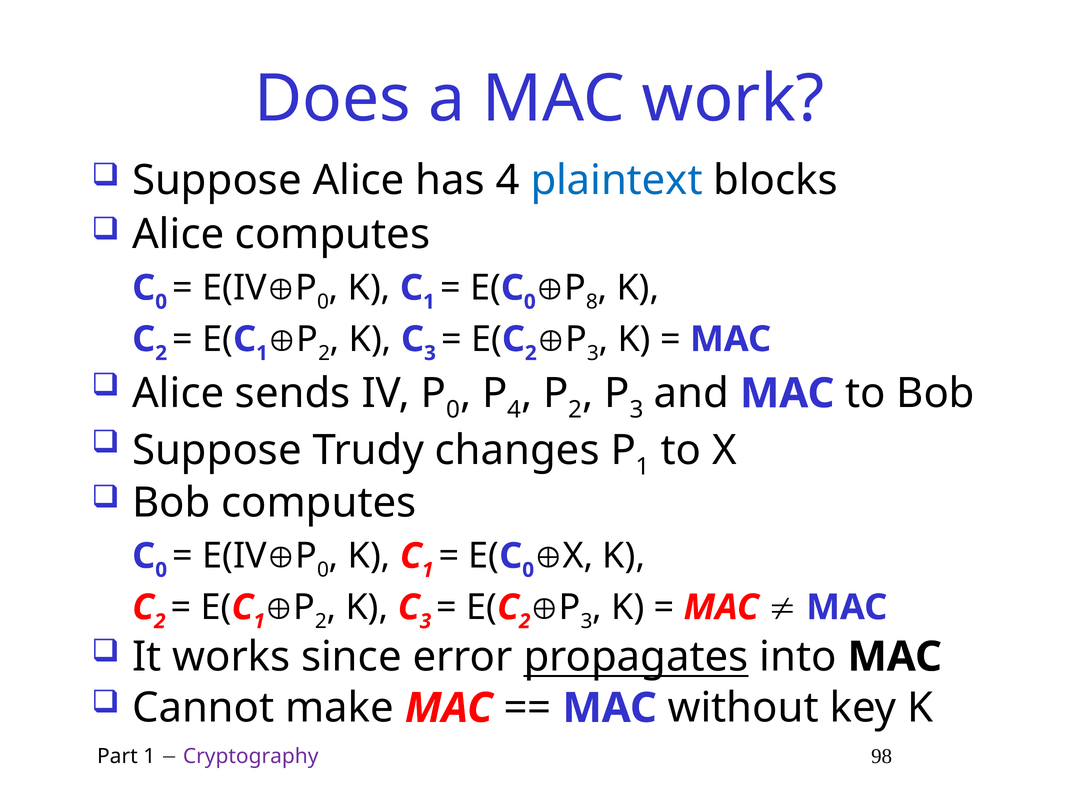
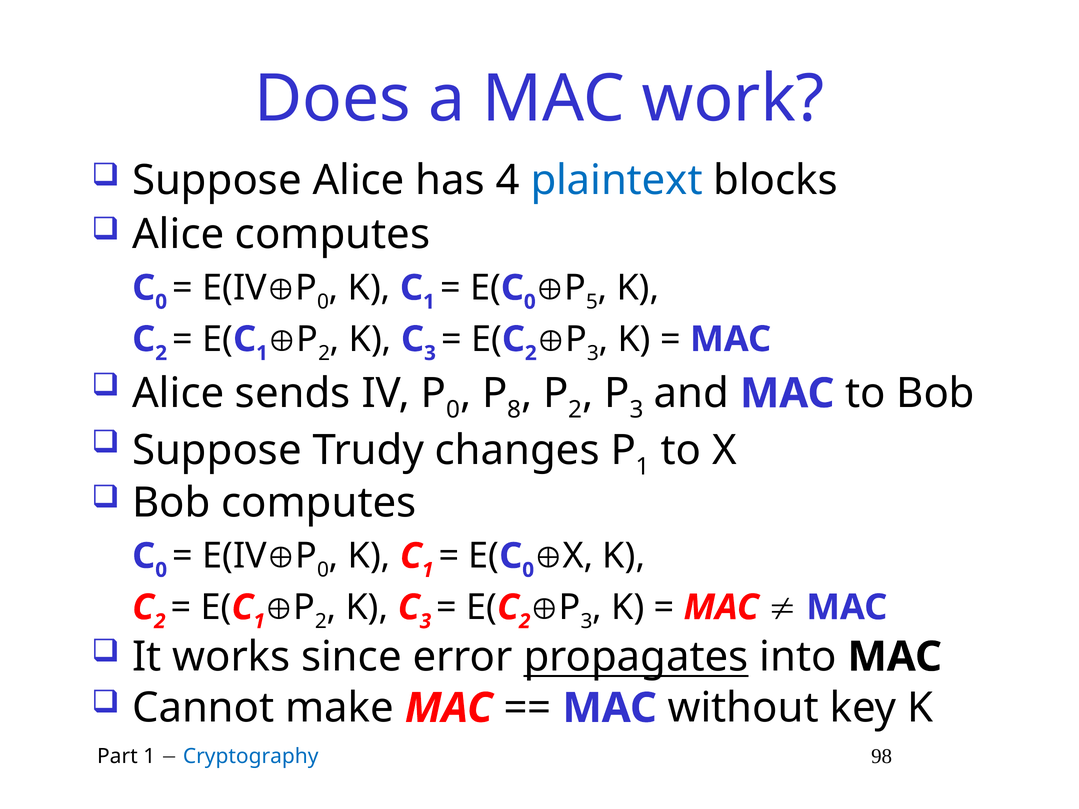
8: 8 -> 5 (592, 302)
4: 4 -> 8 (514, 410)
Cryptography colour: purple -> blue (251, 757)
